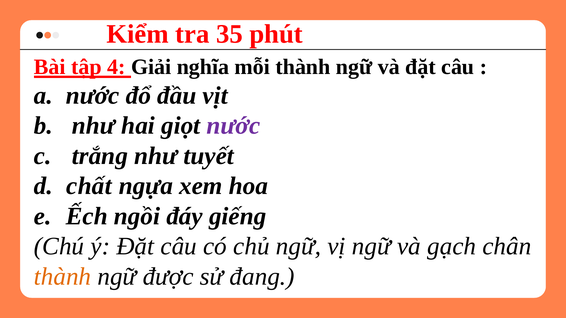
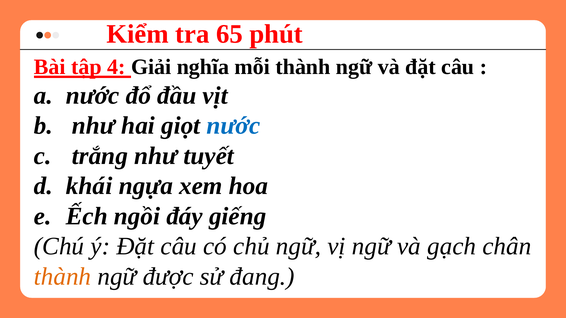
35: 35 -> 65 (229, 34)
nước colour: purple -> blue (233, 126)
chất: chất -> khái (89, 186)
